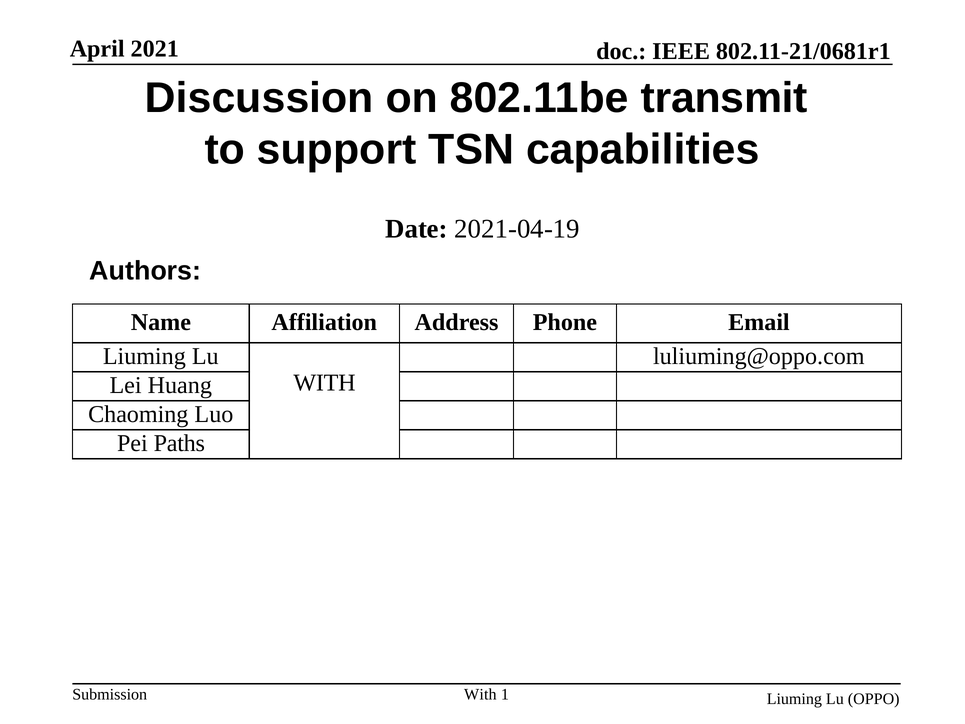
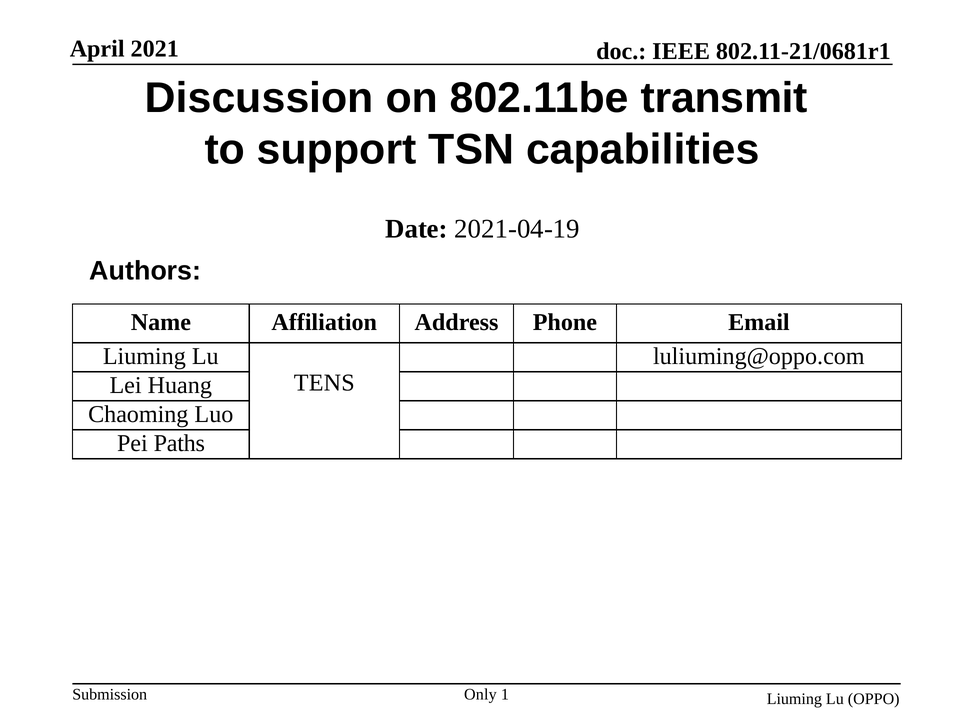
WITH: WITH -> TENS (324, 383)
With: With -> Only (480, 694)
